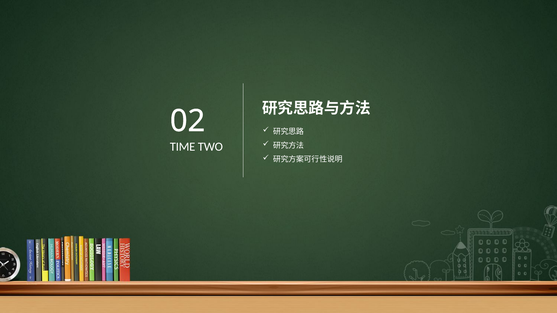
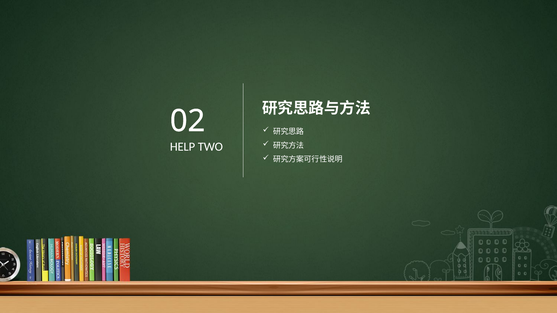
TIME: TIME -> HELP (183, 147)
